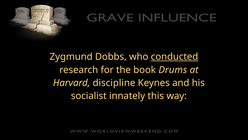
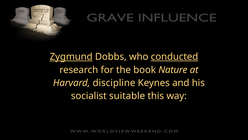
Zygmund underline: none -> present (71, 57)
Drums: Drums -> Nature (173, 70)
innately: innately -> suitable (127, 96)
